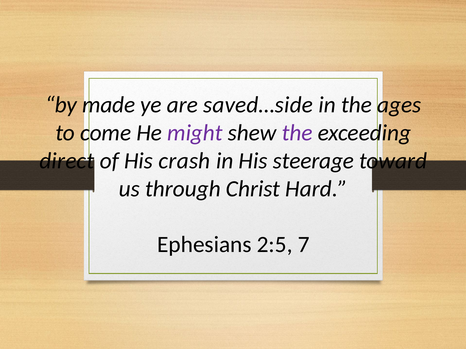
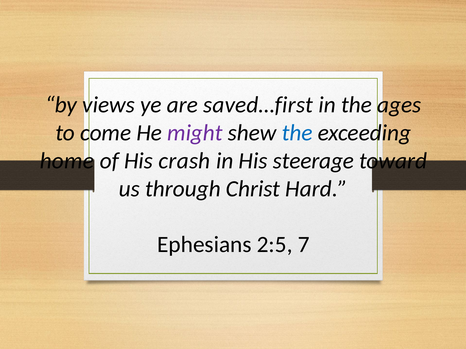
made: made -> views (109, 105)
saved…side: saved…side -> saved…first (258, 105)
the colour: purple -> blue (297, 133)
direct: direct -> home (67, 161)
